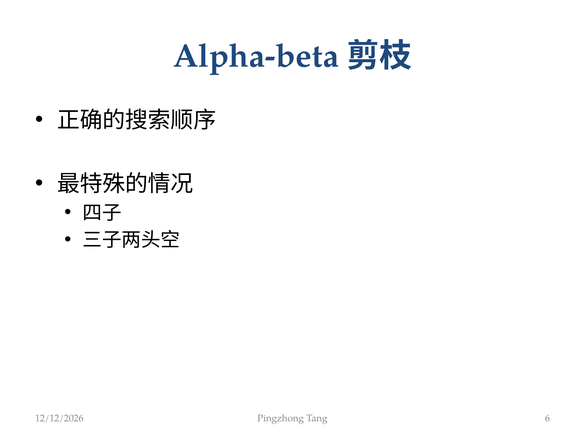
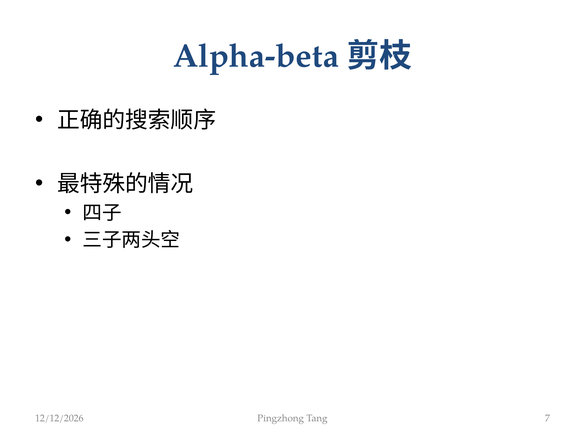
6: 6 -> 7 (547, 419)
